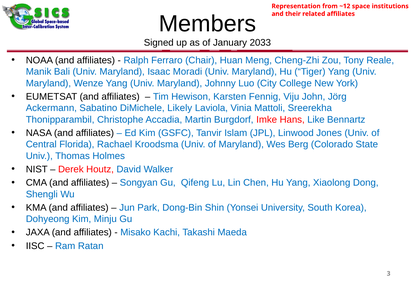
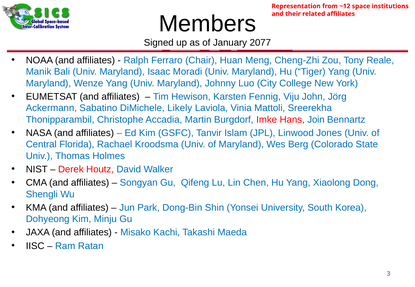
2033: 2033 -> 2077 (260, 43)
Like: Like -> Join (316, 120)
